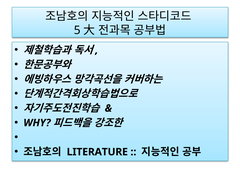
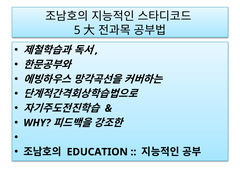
LITERATURE: LITERATURE -> EDUCATION (97, 152)
